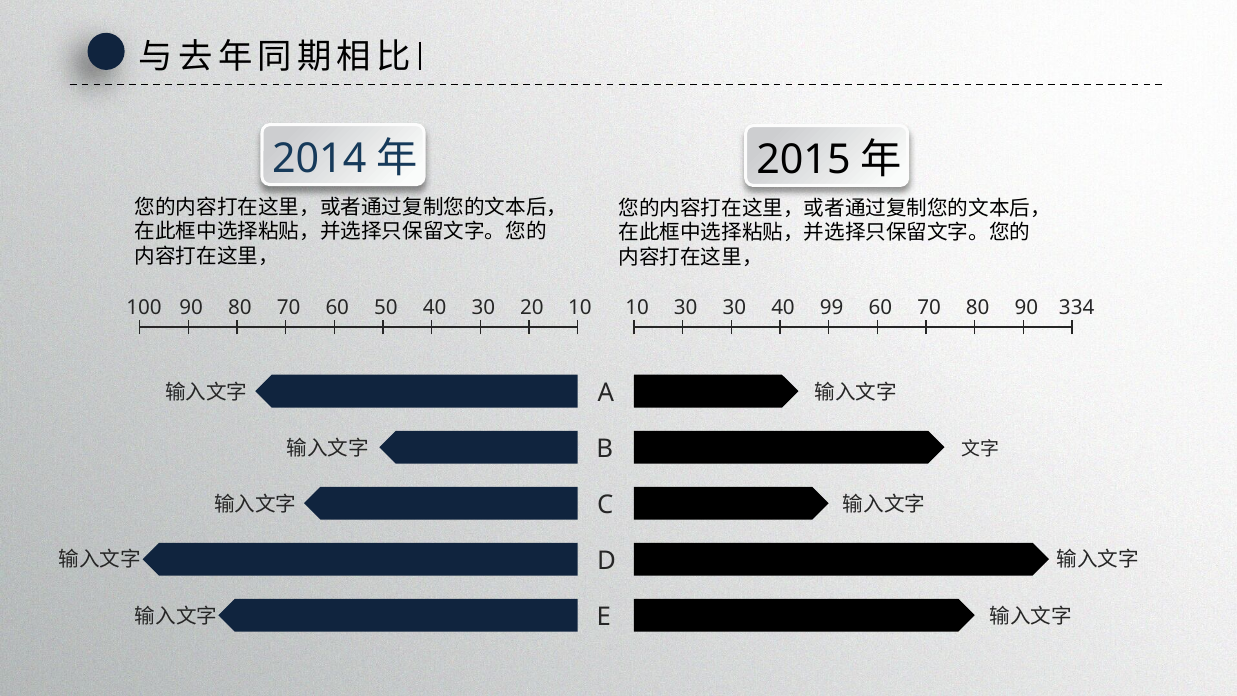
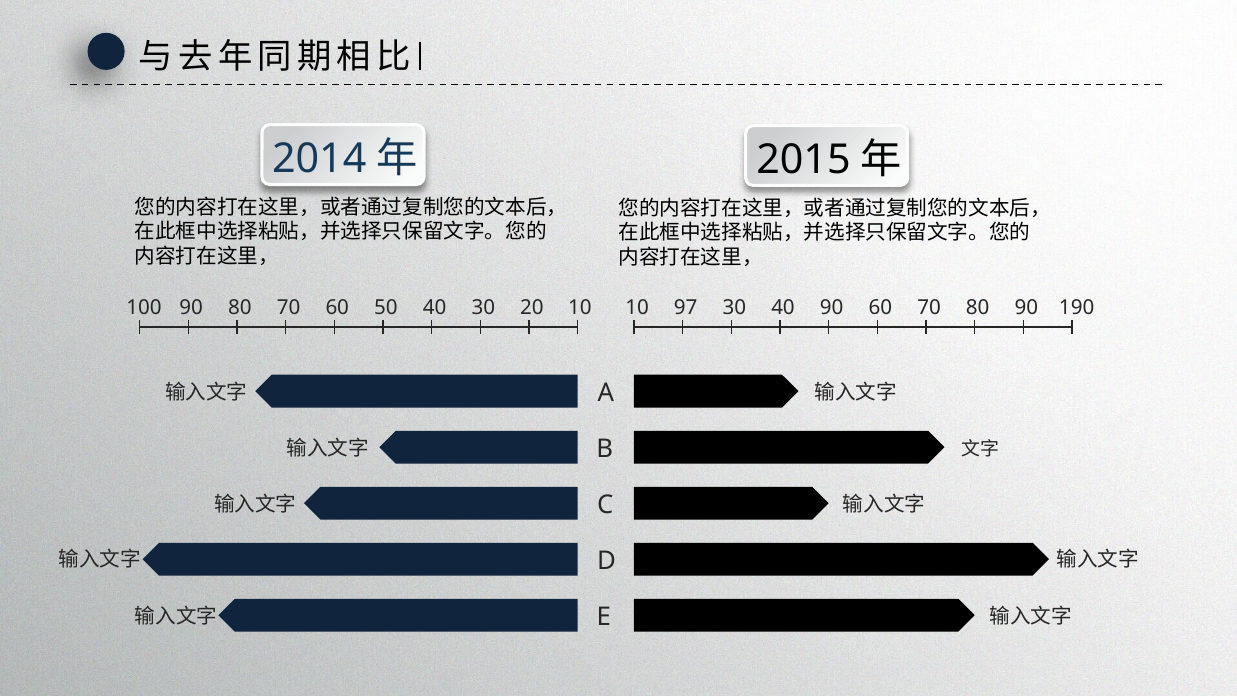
10 30: 30 -> 97 (686, 308)
40 99: 99 -> 90 (832, 308)
334: 334 -> 190 (1077, 308)
